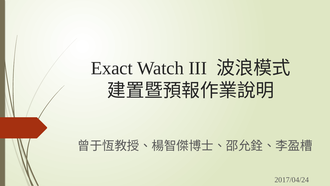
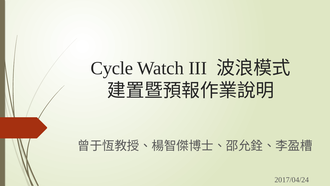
Exact: Exact -> Cycle (112, 68)
